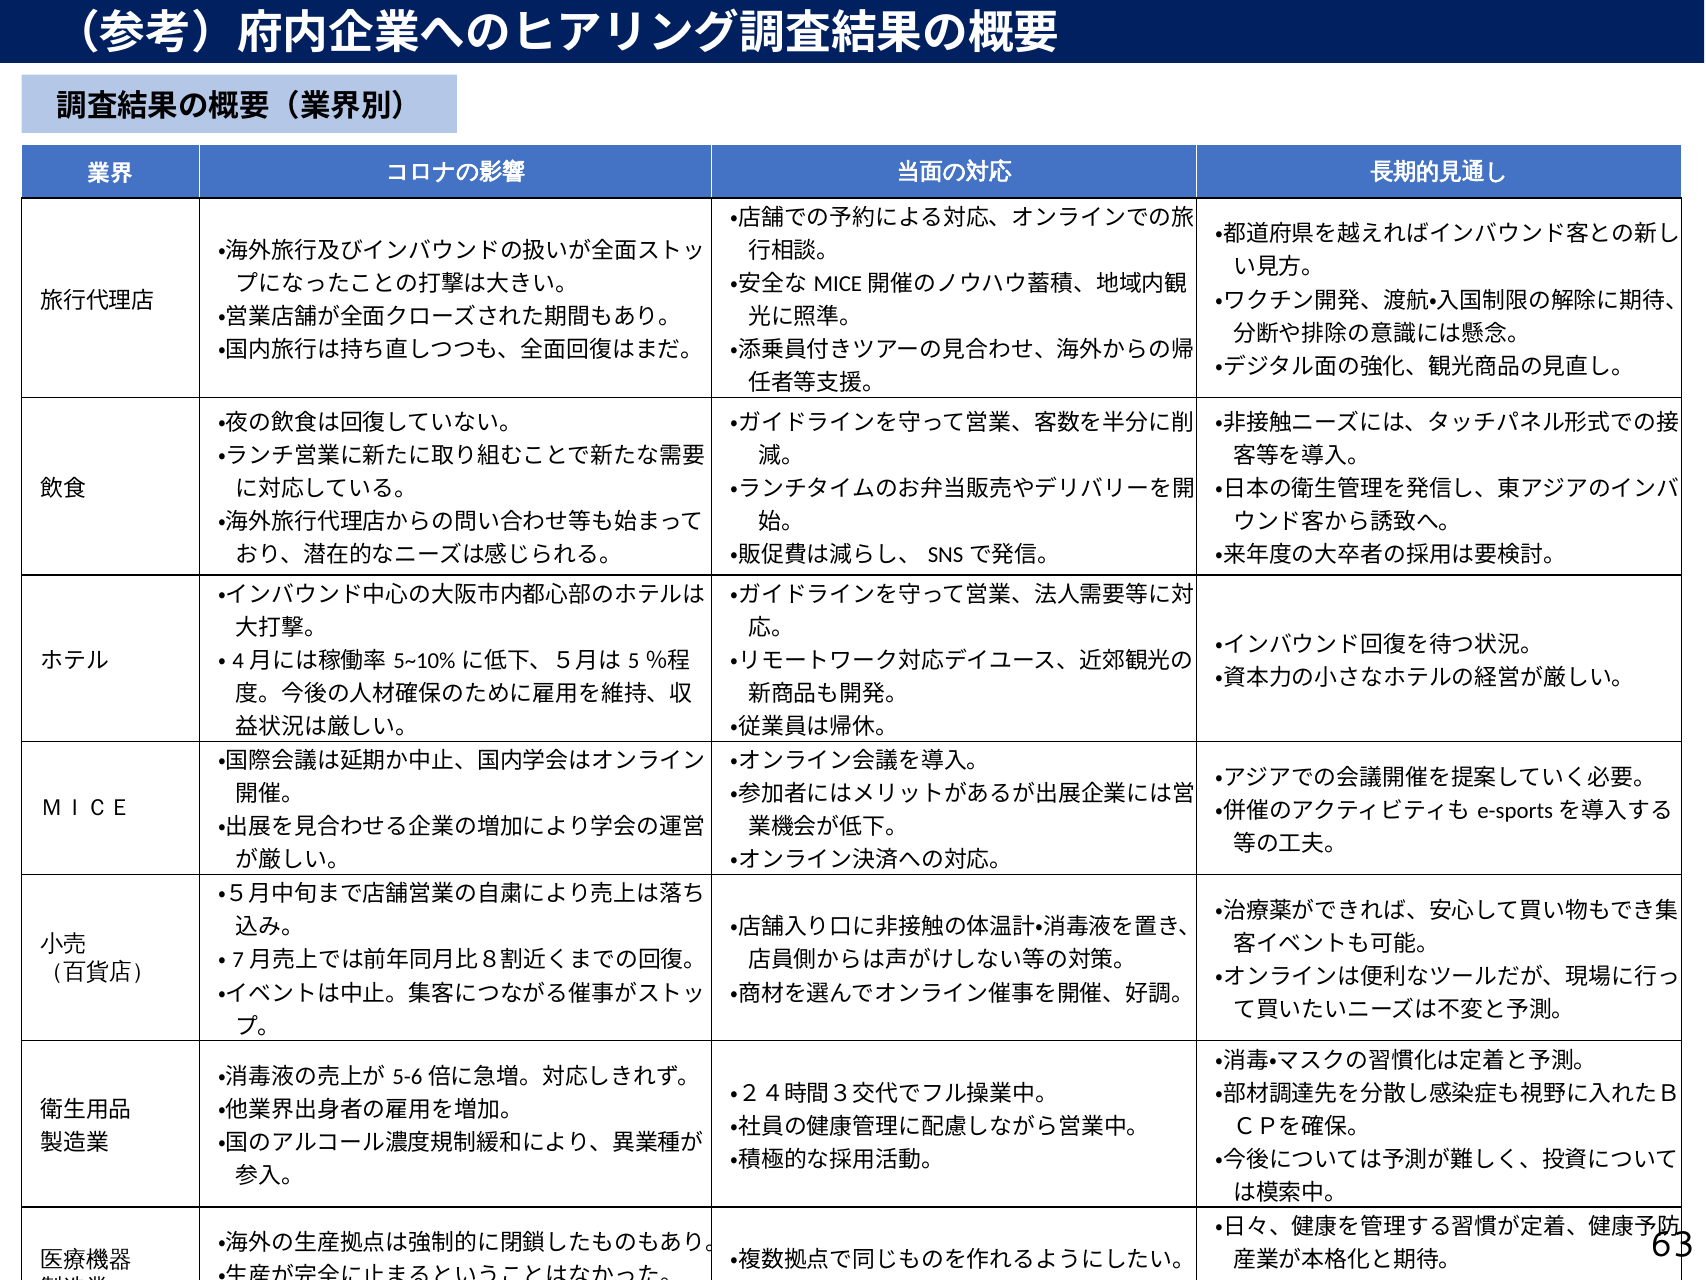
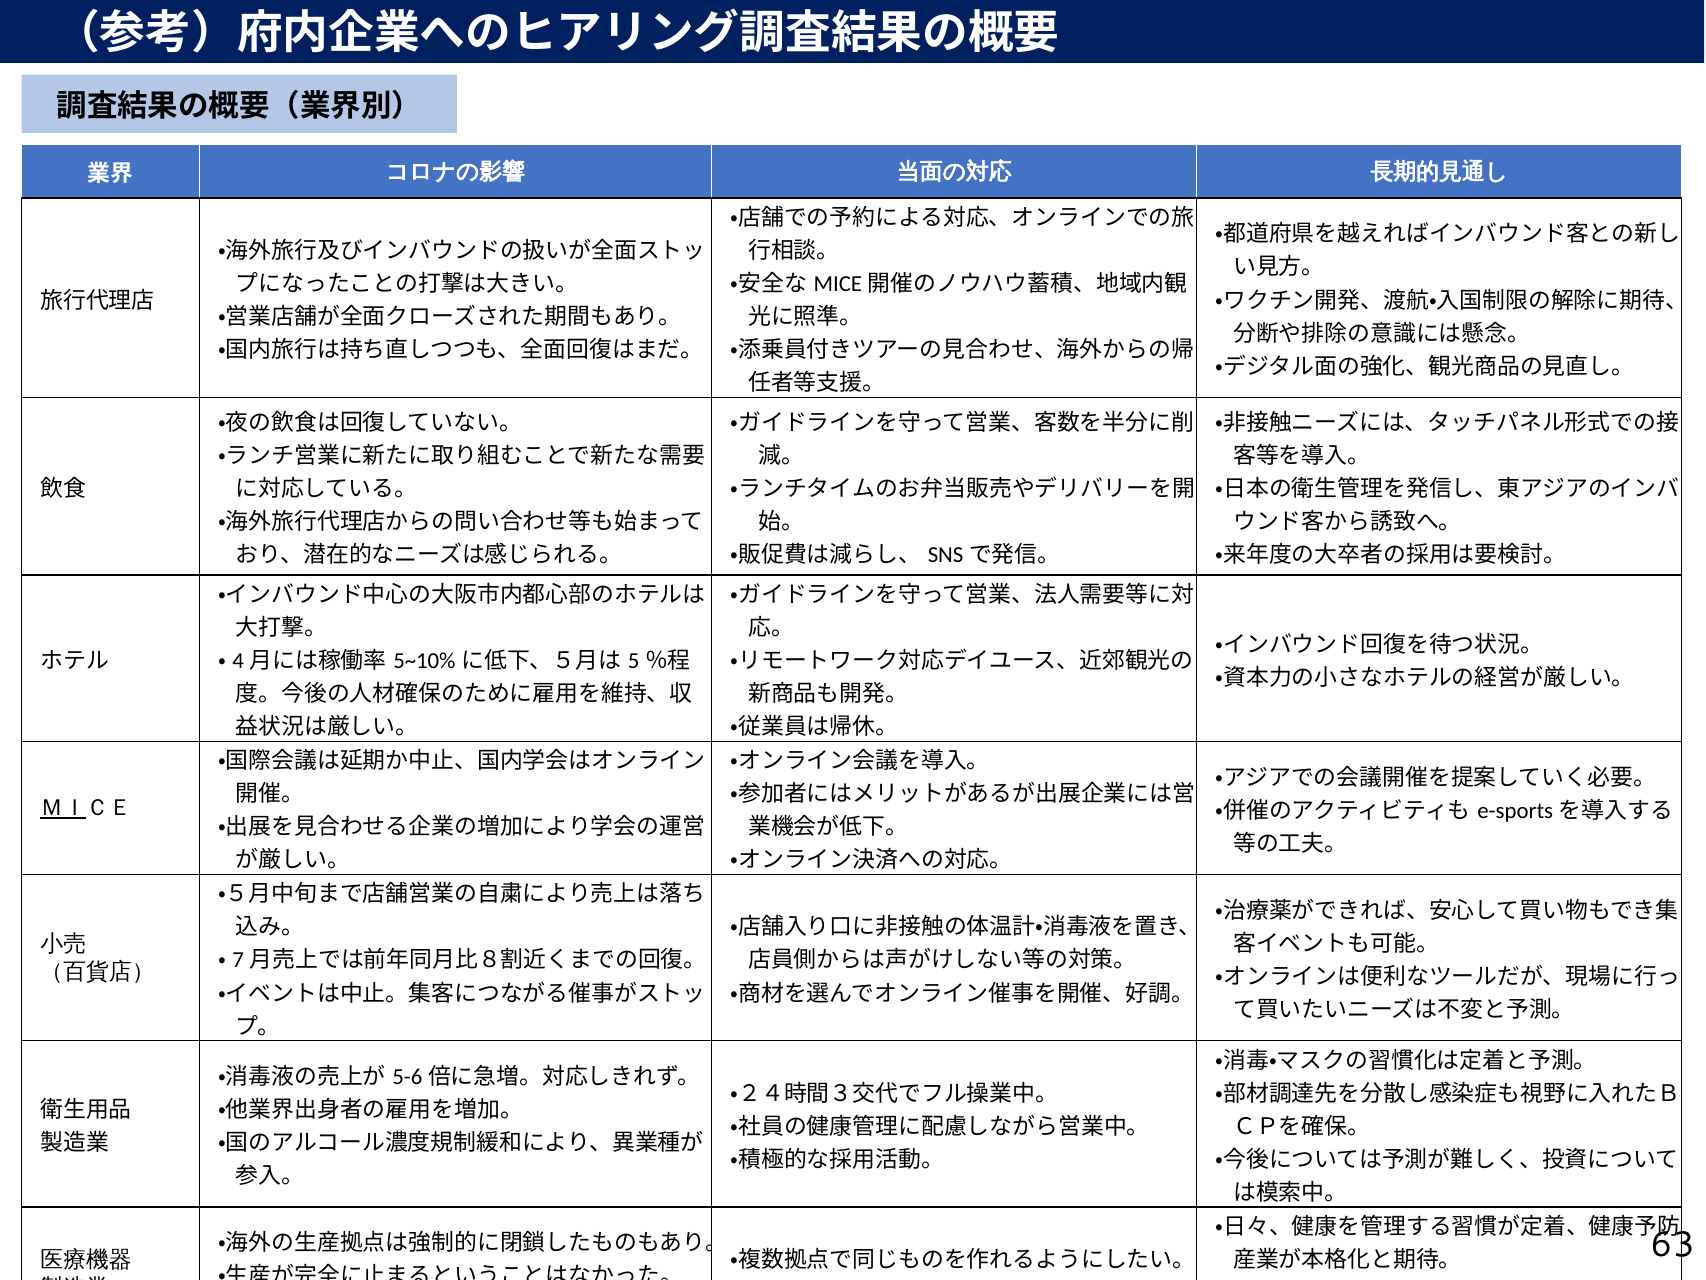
ＭＩＣＥ underline: none -> present (75, 808)
